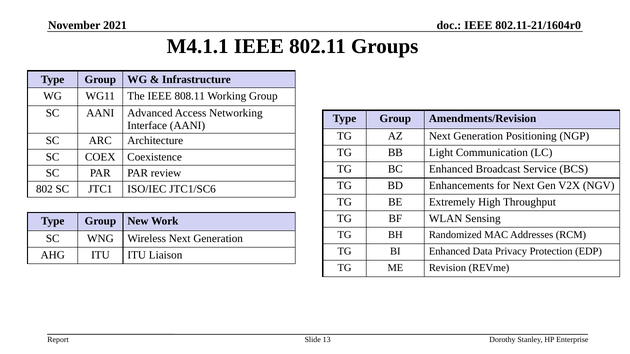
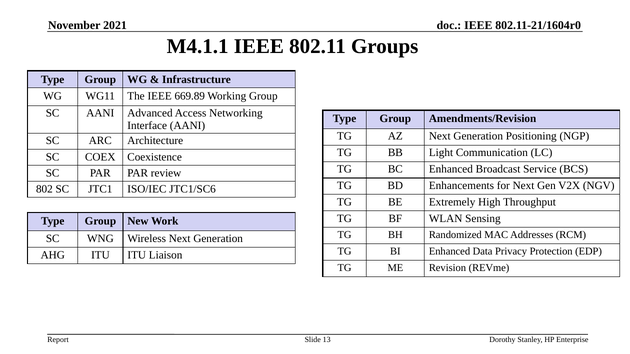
808.11: 808.11 -> 669.89 (190, 96)
